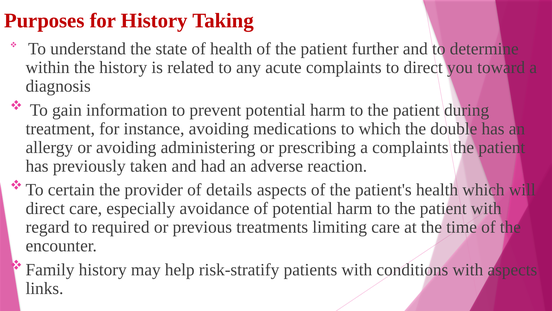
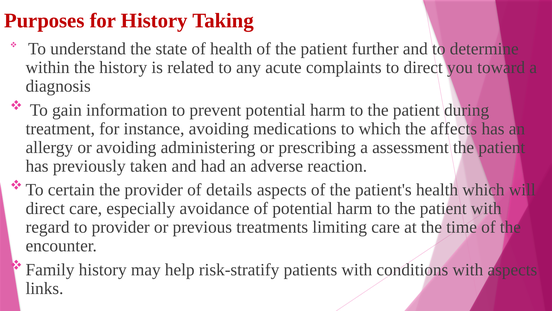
double: double -> affects (454, 129)
a complaints: complaints -> assessment (410, 147)
to required: required -> provider (121, 227)
